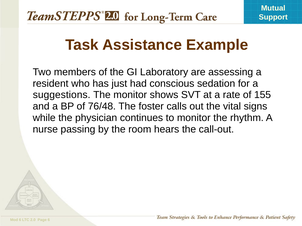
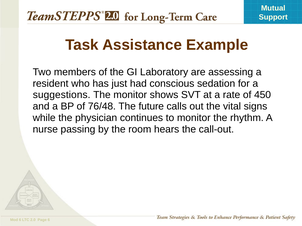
155: 155 -> 450 (263, 95)
foster: foster -> future (151, 107)
